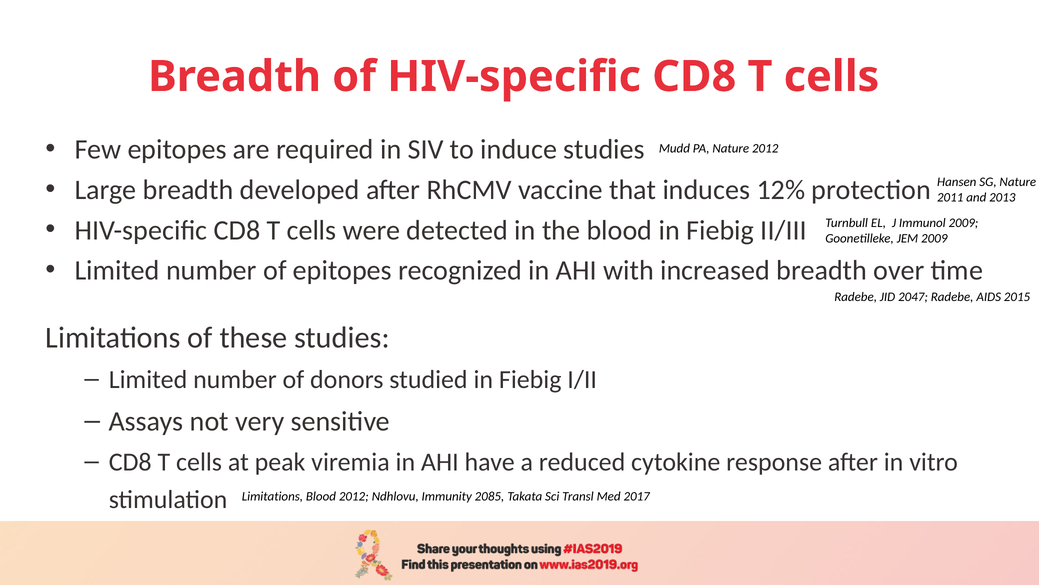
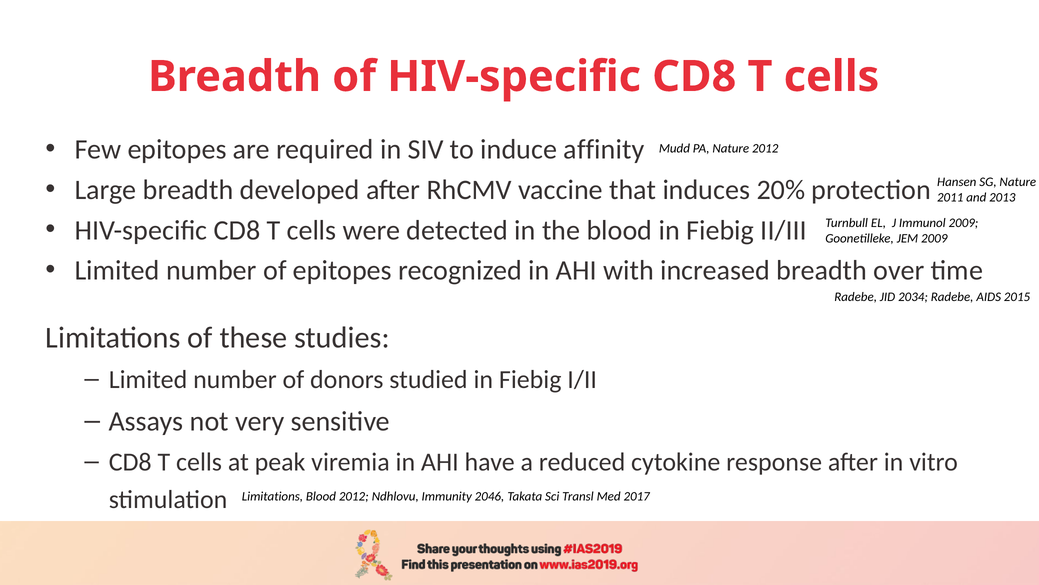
induce studies: studies -> affinity (604, 149)
12%: 12% -> 20% (781, 190)
2047: 2047 -> 2034 (913, 297)
2085: 2085 -> 2046 (490, 496)
